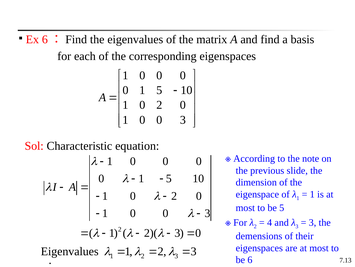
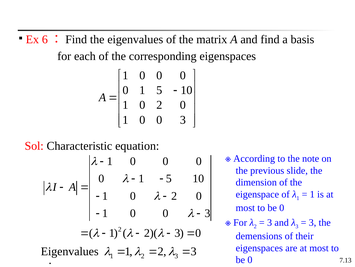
5: 5 -> 0 (282, 207)
4: 4 -> 3 (270, 222)
6: 6 -> 0 (250, 259)
